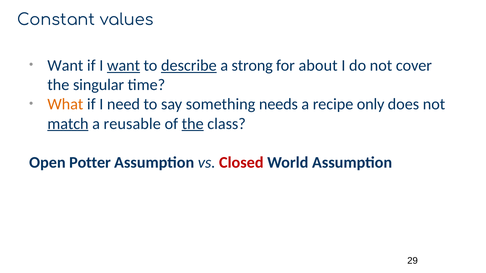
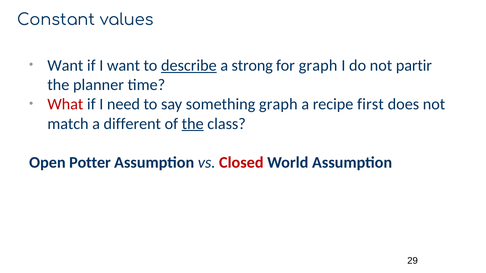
want underline: present -> none (123, 66)
for about: about -> graph (318, 66)
cover: cover -> partir (414, 66)
singular: singular -> planner (98, 85)
What colour: orange -> red (65, 104)
something needs: needs -> graph (278, 104)
only: only -> first (370, 104)
match underline: present -> none (68, 124)
reusable: reusable -> different (132, 124)
